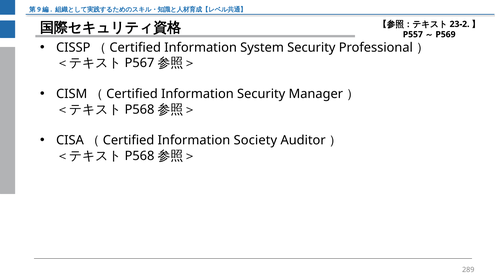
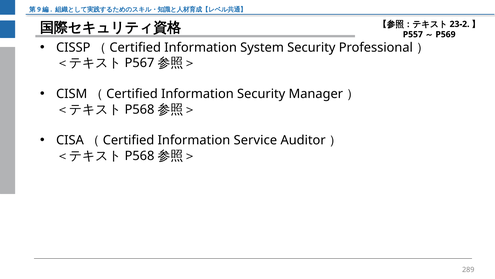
Society: Society -> Service (255, 140)
